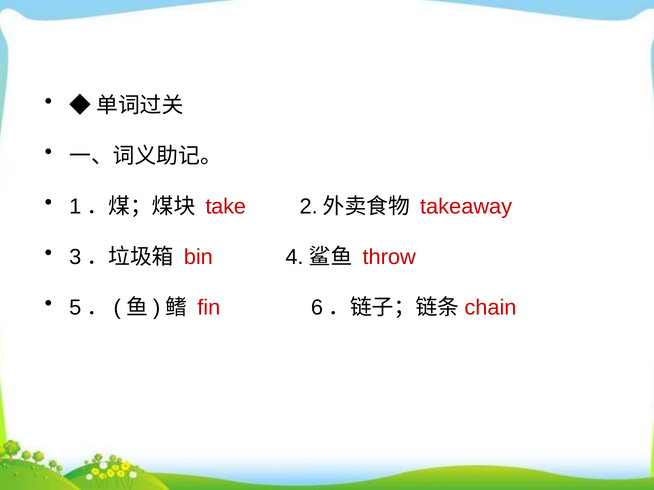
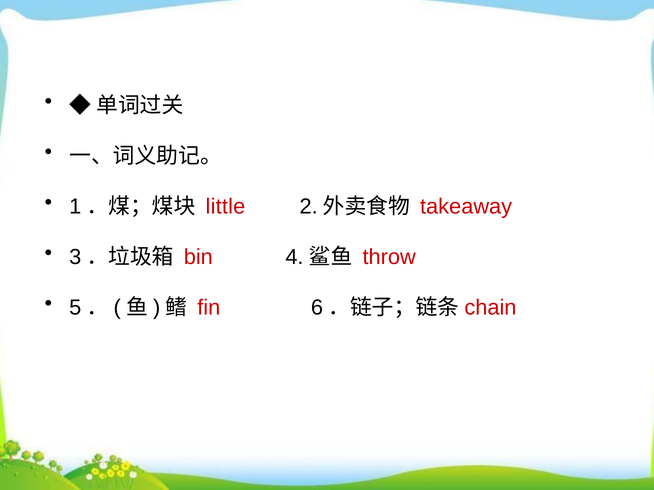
take: take -> little (225, 207)
